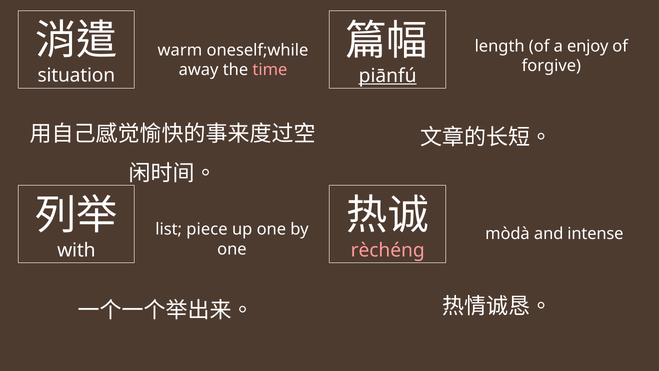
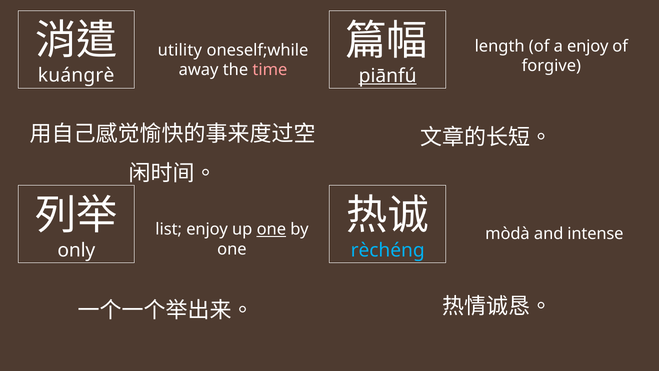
warm: warm -> utility (180, 50)
situation: situation -> kuángrè (76, 75)
list piece: piece -> enjoy (207, 229)
one underline: none -> present (271, 229)
with: with -> only (76, 250)
rèchéng colour: pink -> light blue (388, 250)
